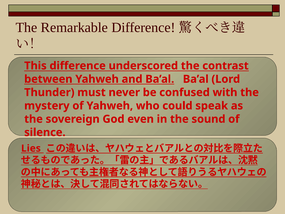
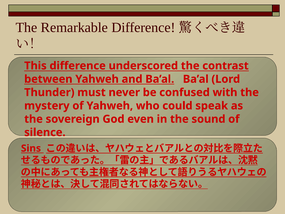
Lies: Lies -> Sins (31, 148)
